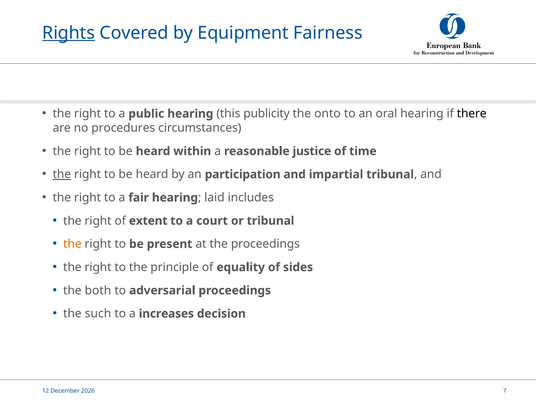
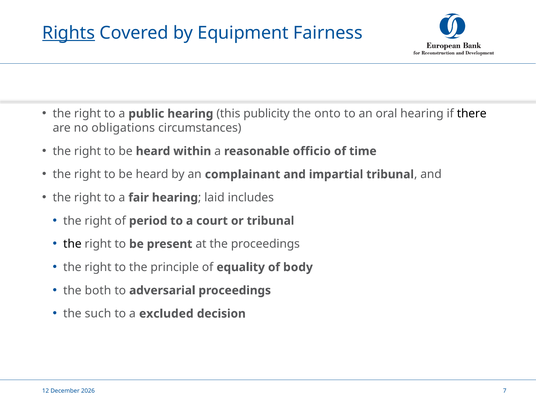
procedures: procedures -> obligations (123, 128)
justice: justice -> officio (312, 151)
the underline: present -> none (62, 174)
participation: participation -> complainant (243, 174)
extent: extent -> period (148, 221)
the colour: orange -> black (72, 244)
sides: sides -> body (298, 267)
increases: increases -> excluded (166, 314)
